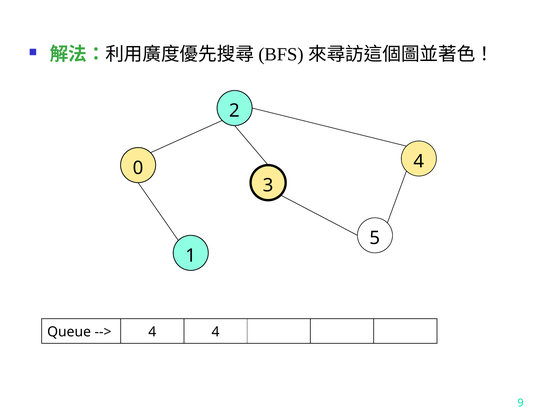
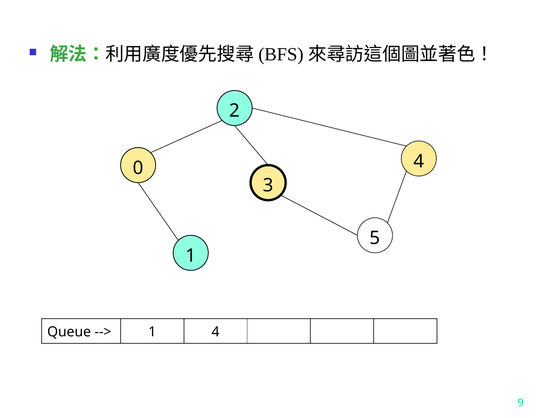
4: 4 -> 1 (152, 332)
